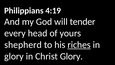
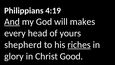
And underline: none -> present (12, 22)
tender: tender -> makes (83, 22)
Christ Glory: Glory -> Good (71, 56)
